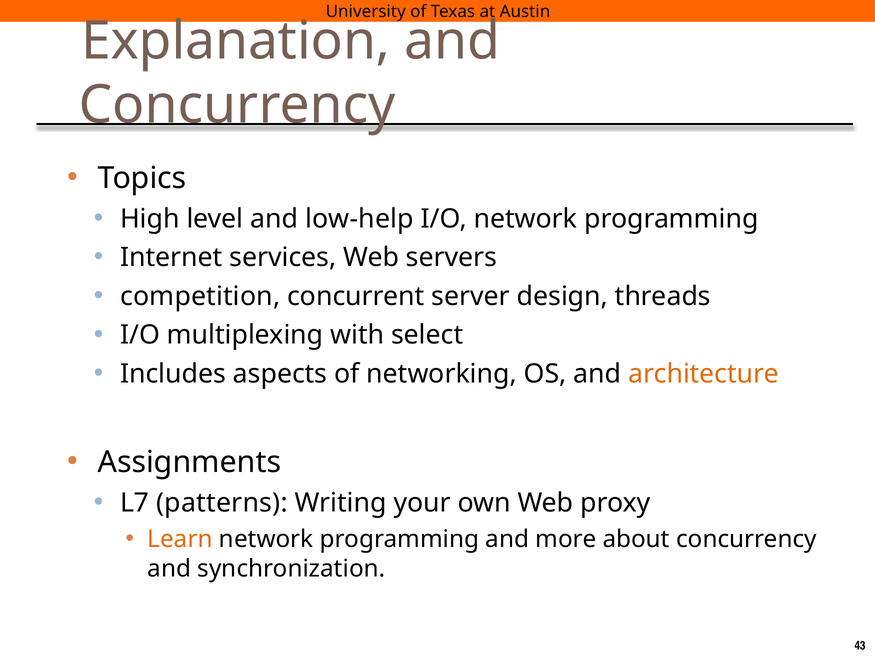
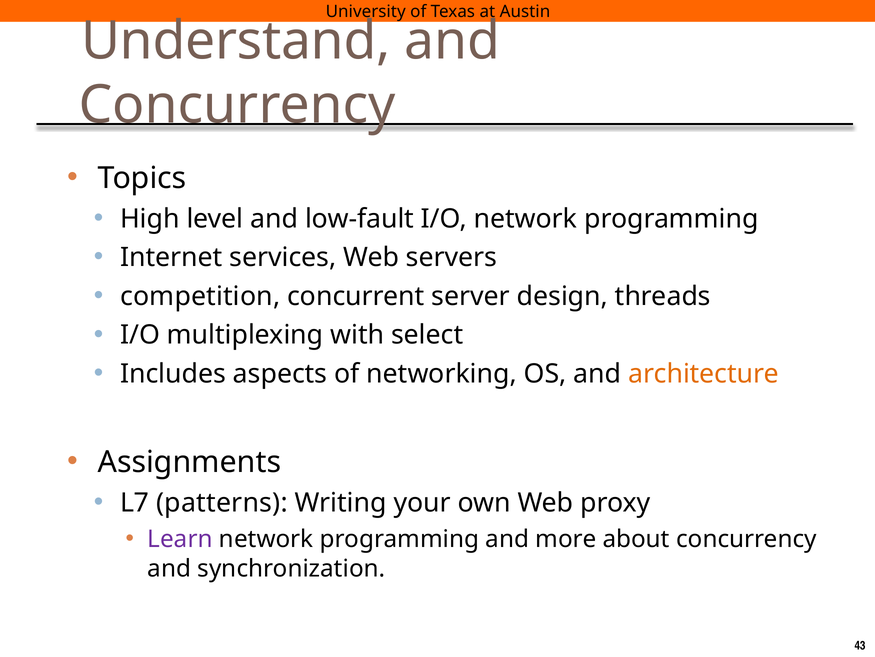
Explanation: Explanation -> Understand (236, 41)
low-help: low-help -> low-fault (360, 218)
Learn colour: orange -> purple (180, 539)
